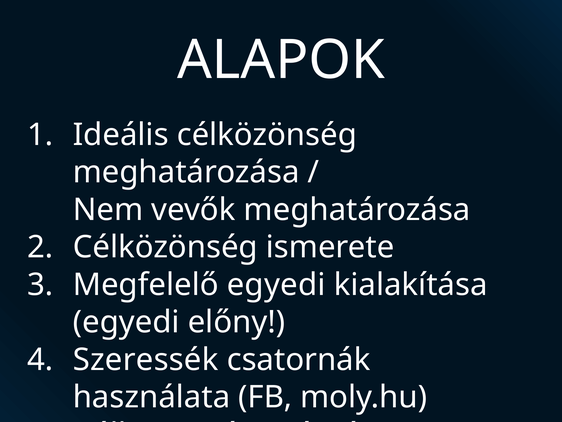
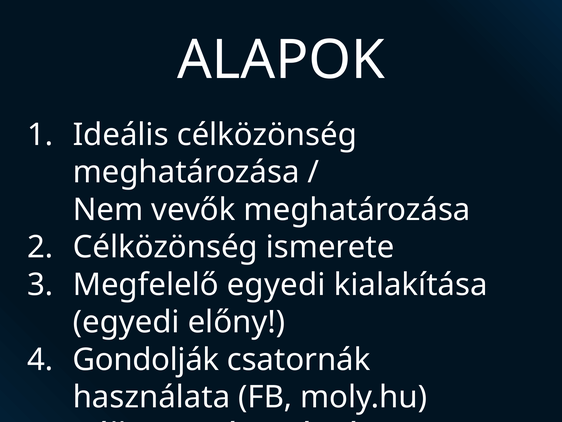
Szeressék: Szeressék -> Gondolják (146, 359)
